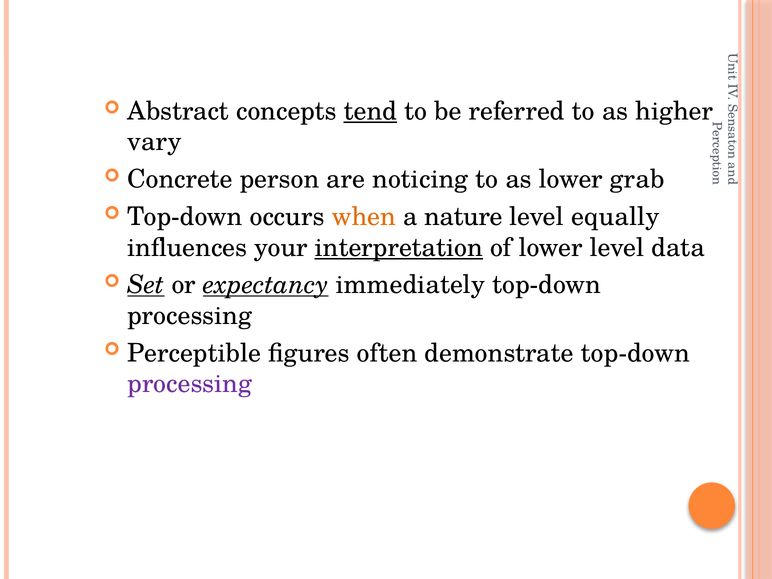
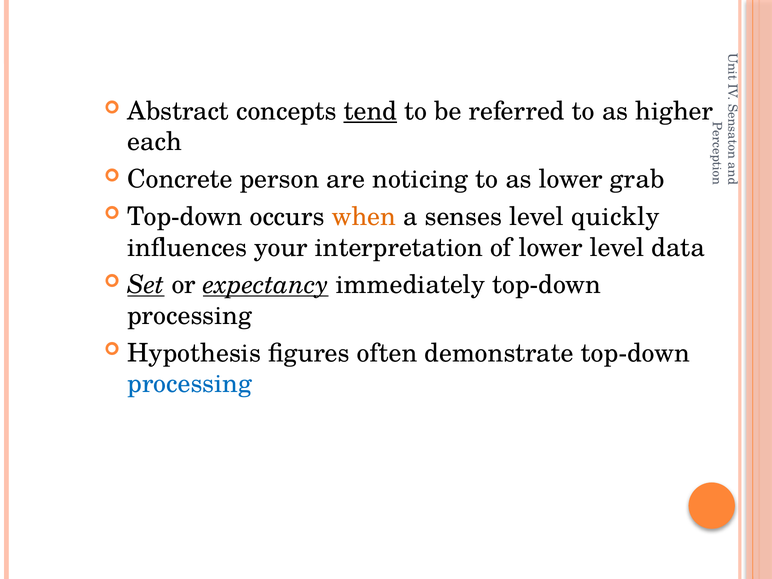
vary: vary -> each (155, 142)
nature: nature -> senses (463, 217)
equally: equally -> quickly (615, 217)
interpretation underline: present -> none (399, 248)
Perceptible: Perceptible -> Hypothesis (194, 353)
processing colour: purple -> blue (190, 384)
